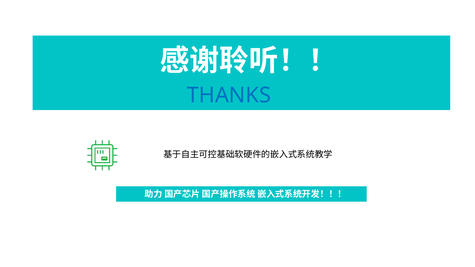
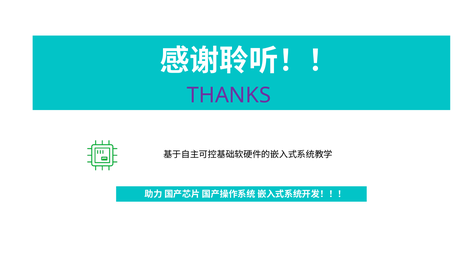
THANKS colour: blue -> purple (229, 95)
